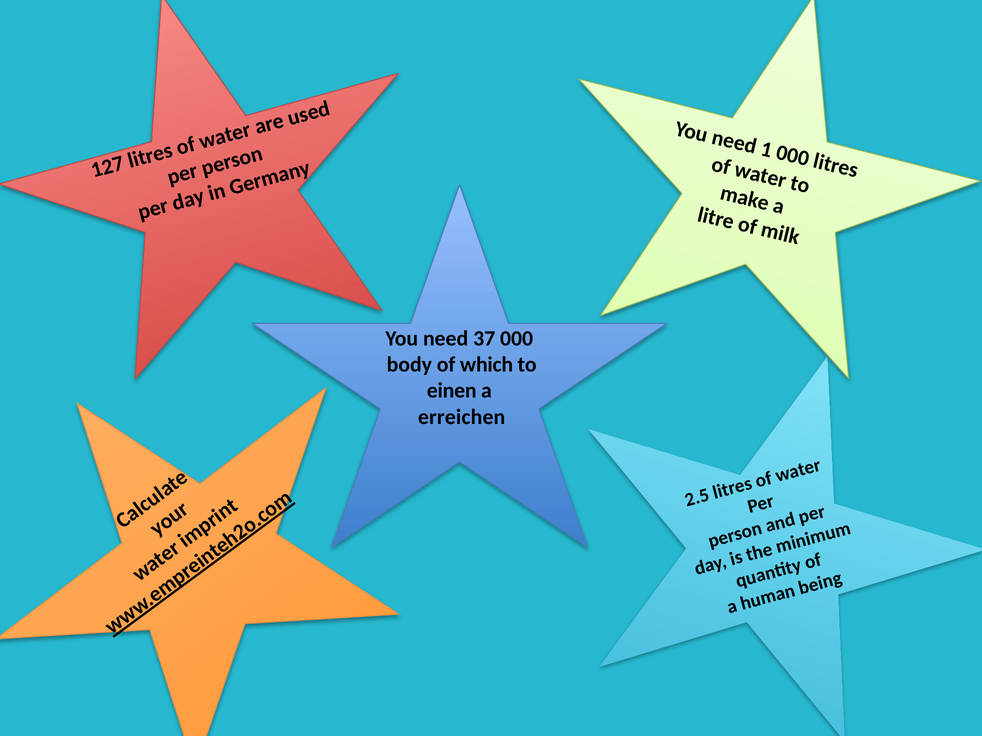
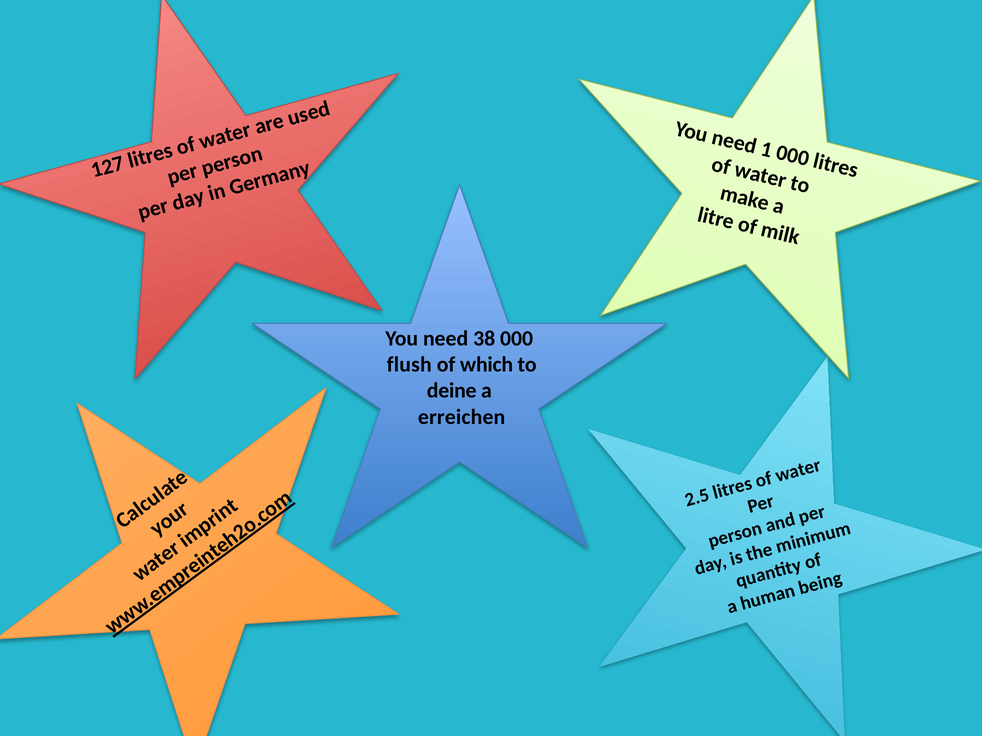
37: 37 -> 38 (484, 339)
body: body -> flush (409, 365)
einen: einen -> deine (452, 391)
